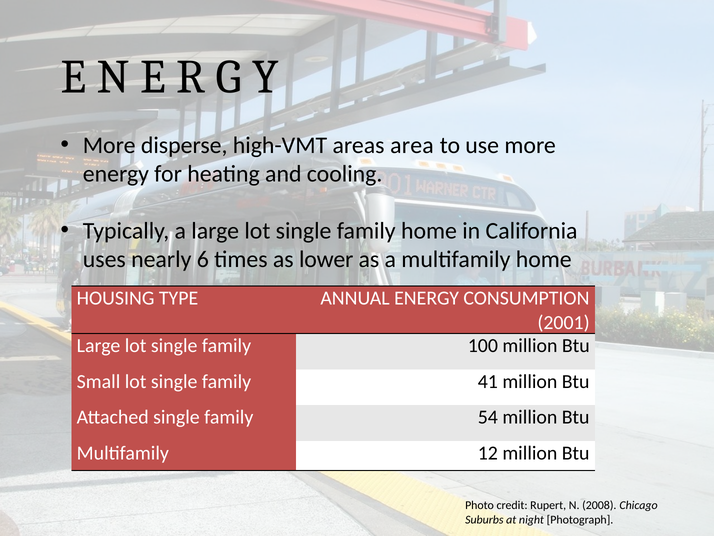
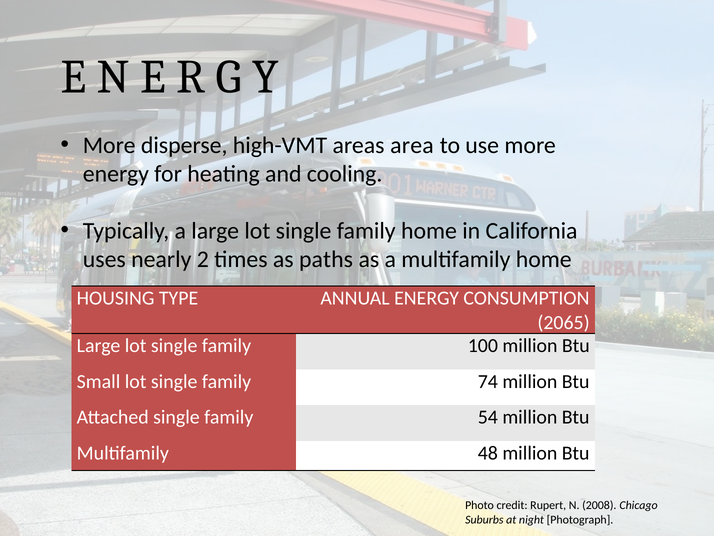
6: 6 -> 2 (203, 259)
lower: lower -> paths (326, 259)
2001: 2001 -> 2065 (564, 322)
41: 41 -> 74 (488, 381)
12: 12 -> 48 (488, 453)
